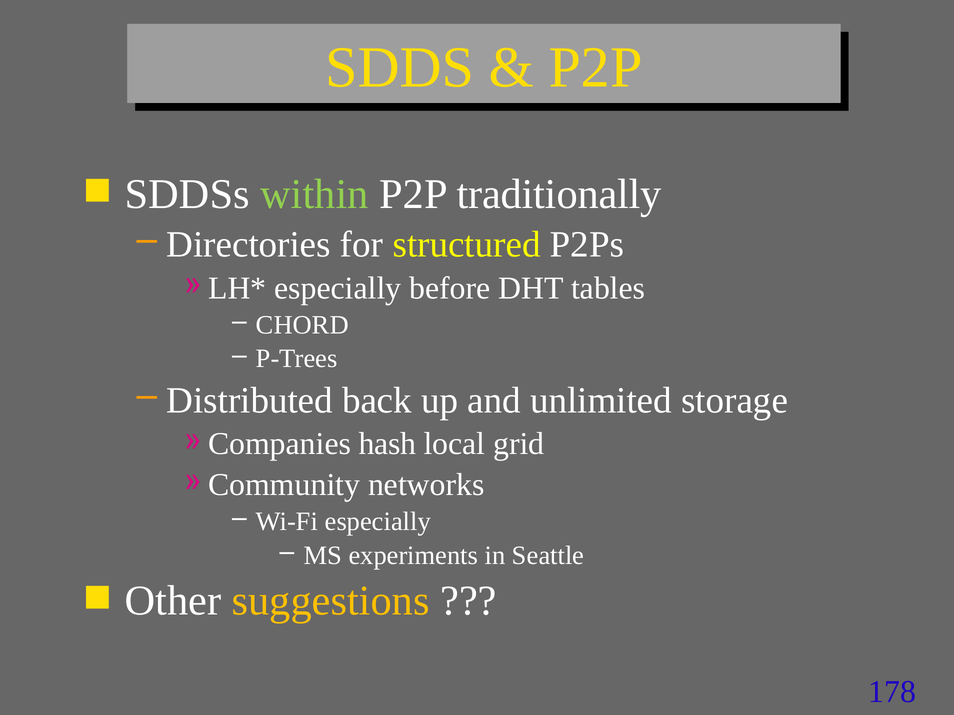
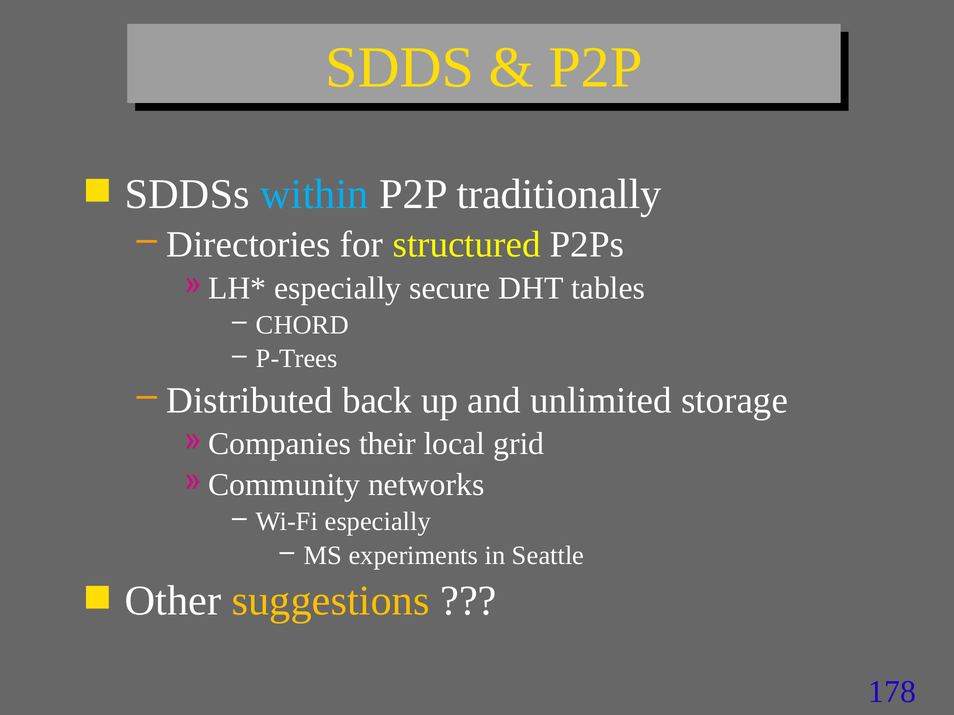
within colour: light green -> light blue (314, 194)
before: before -> secure (450, 288)
hash: hash -> their (387, 444)
